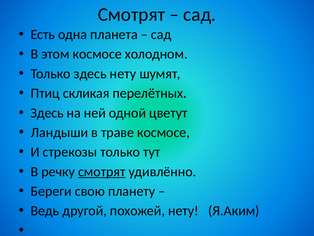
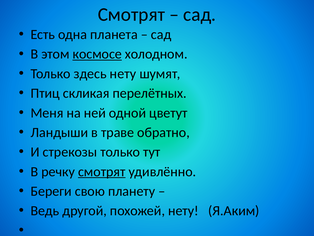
космосе underline: none -> present (97, 54)
Здесь: Здесь -> Меня (47, 113)
траве космосе: космосе -> обратно (163, 132)
